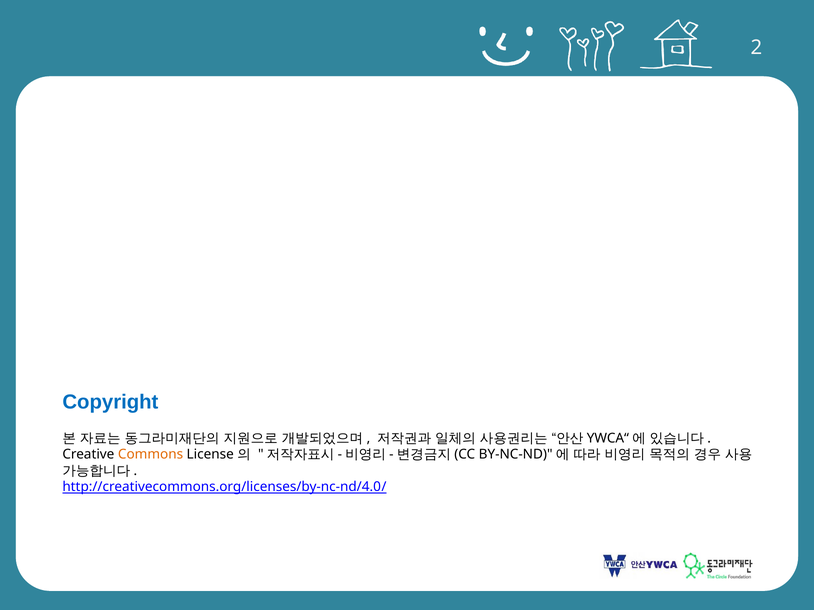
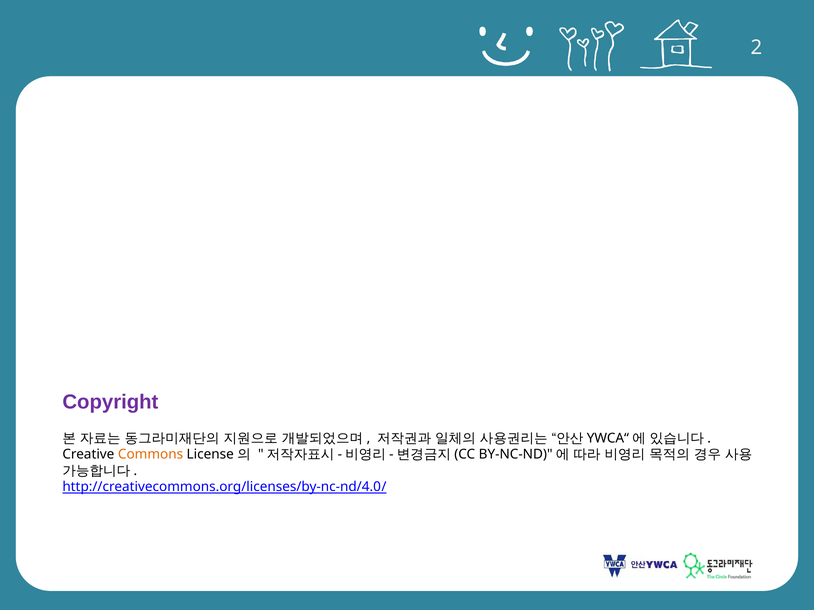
Copyright colour: blue -> purple (110, 402)
